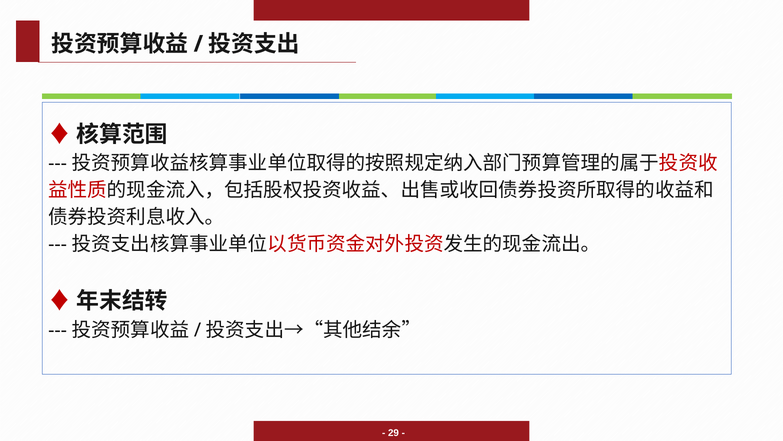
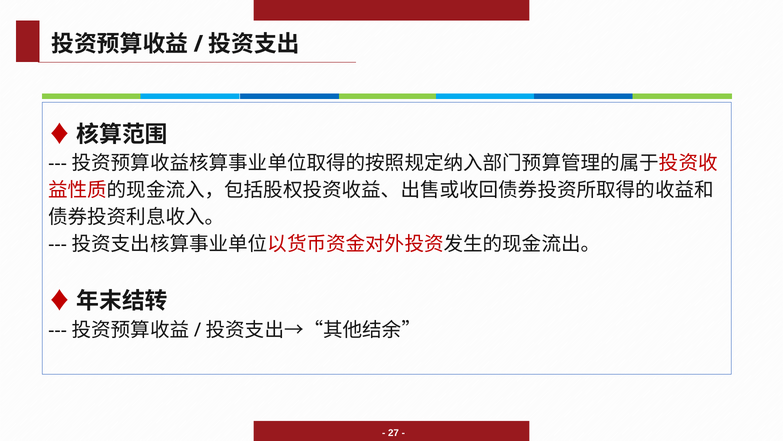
29: 29 -> 27 (393, 432)
